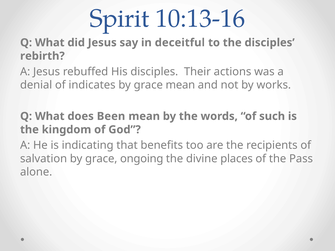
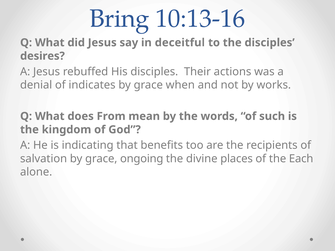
Spirit: Spirit -> Bring (119, 18)
rebirth: rebirth -> desires (42, 56)
grace mean: mean -> when (180, 85)
Been: Been -> From (111, 116)
Pass: Pass -> Each (301, 159)
